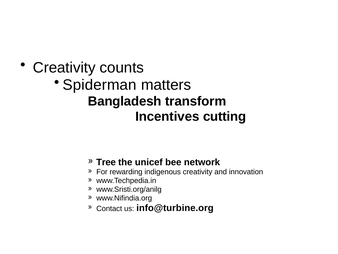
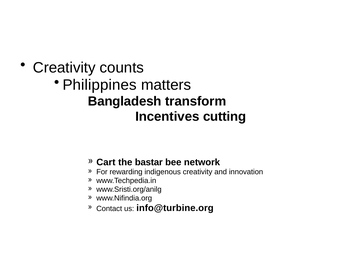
Spiderman: Spiderman -> Philippines (100, 85)
Tree: Tree -> Cart (106, 162)
unicef: unicef -> bastar (149, 162)
